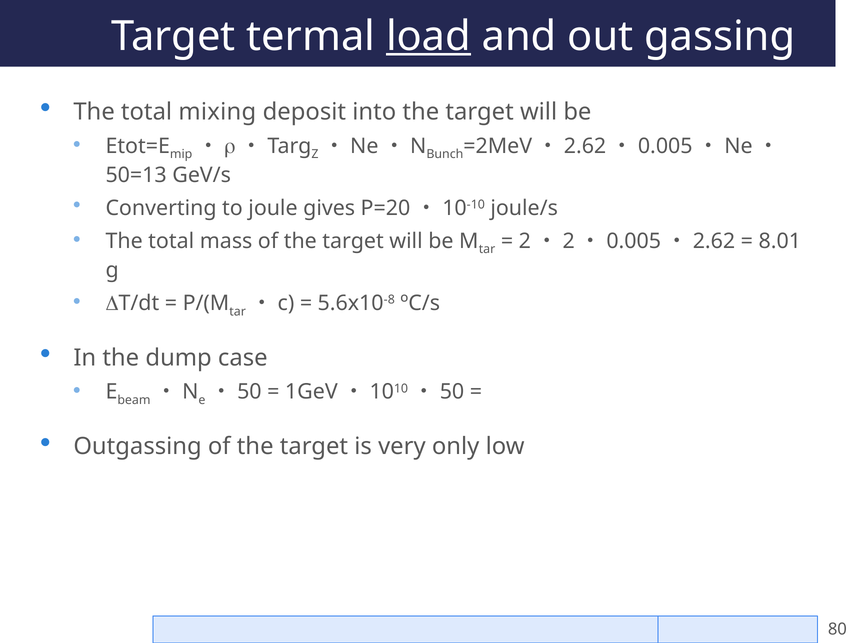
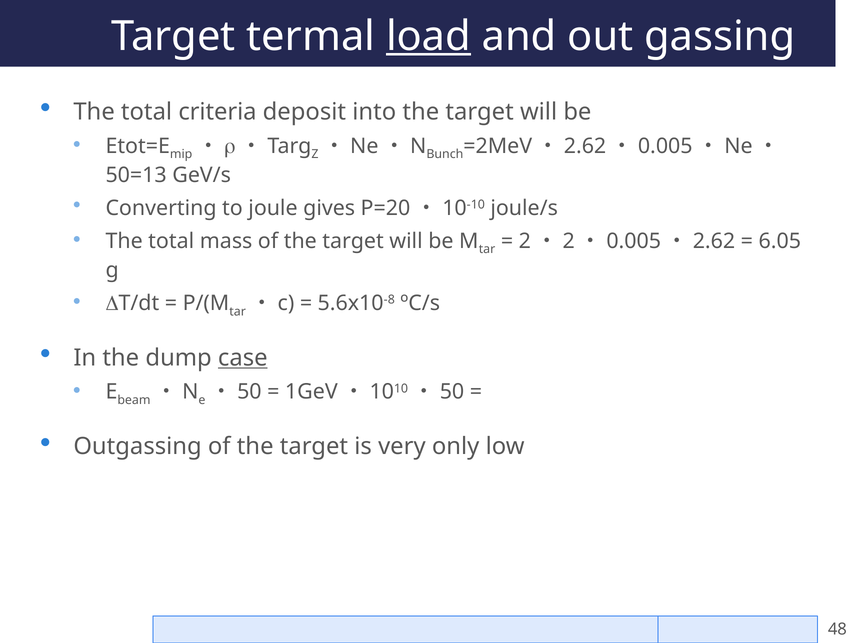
mixing: mixing -> criteria (217, 112)
8.01: 8.01 -> 6.05 (780, 241)
case underline: none -> present (243, 358)
80: 80 -> 48 (837, 629)
